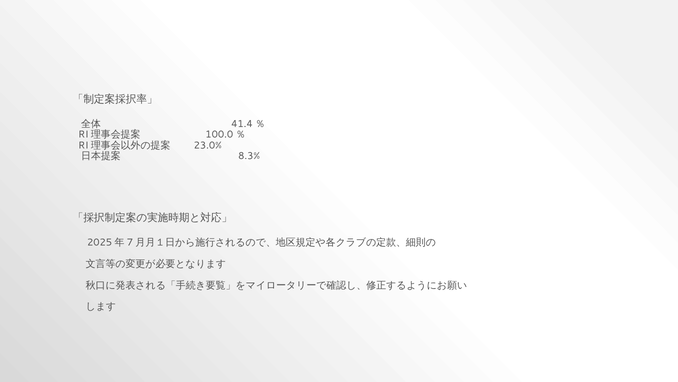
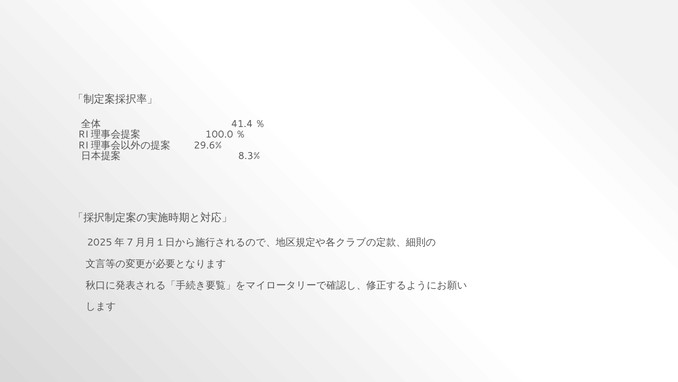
23.0%: 23.0% -> 29.6% (208, 145)
